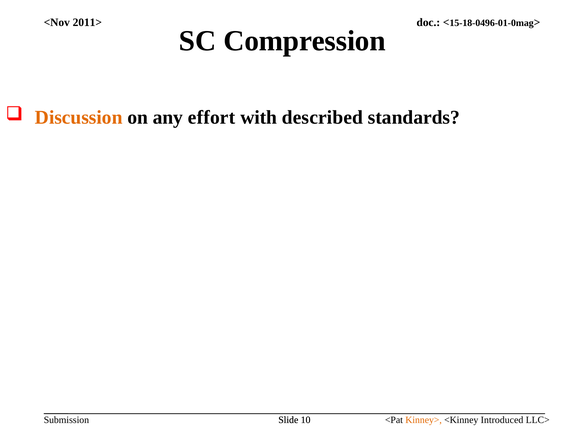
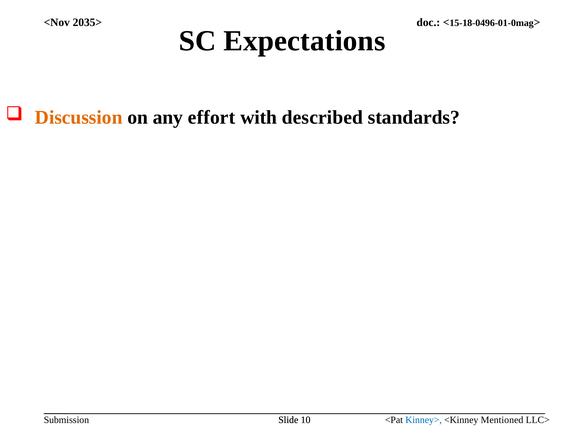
2011>: 2011> -> 2035> (87, 22)
Compression: Compression -> Expectations (304, 41)
Kinney> colour: orange -> blue (424, 420)
Introduced: Introduced -> Mentioned (502, 420)
